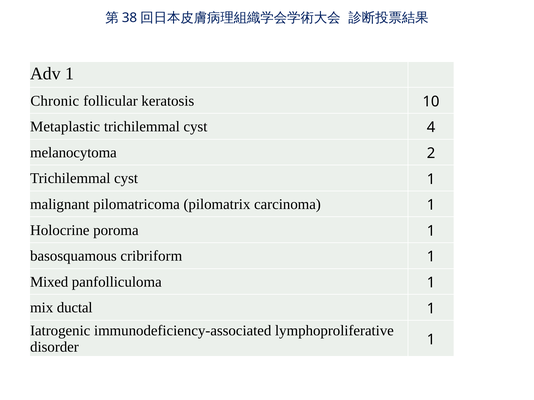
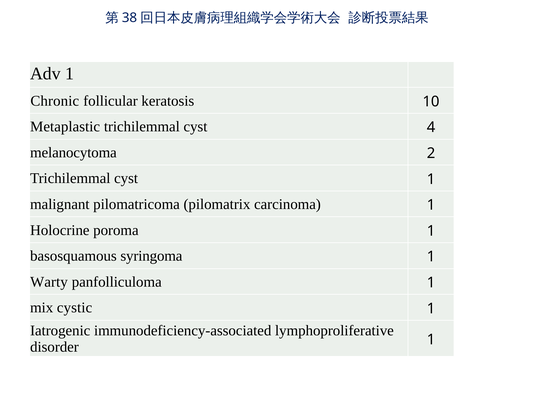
cribriform: cribriform -> syringoma (151, 256)
Mixed: Mixed -> Warty (49, 282)
ductal: ductal -> cystic (75, 308)
